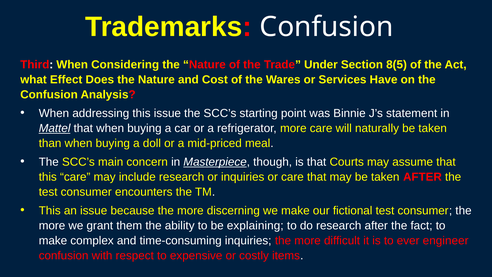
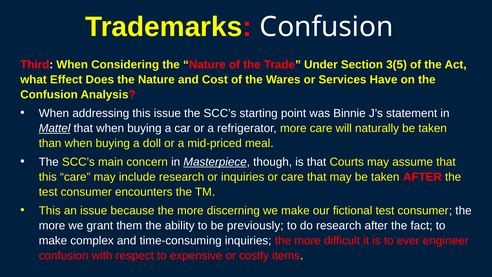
8(5: 8(5 -> 3(5 (397, 64)
explaining: explaining -> previously (255, 225)
